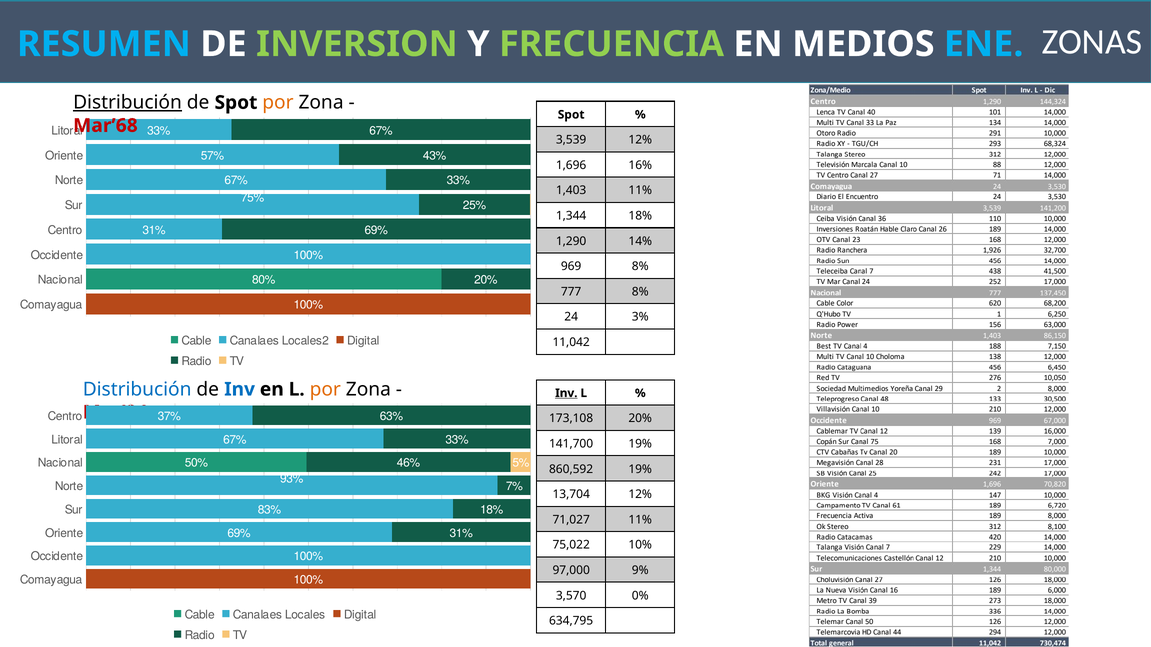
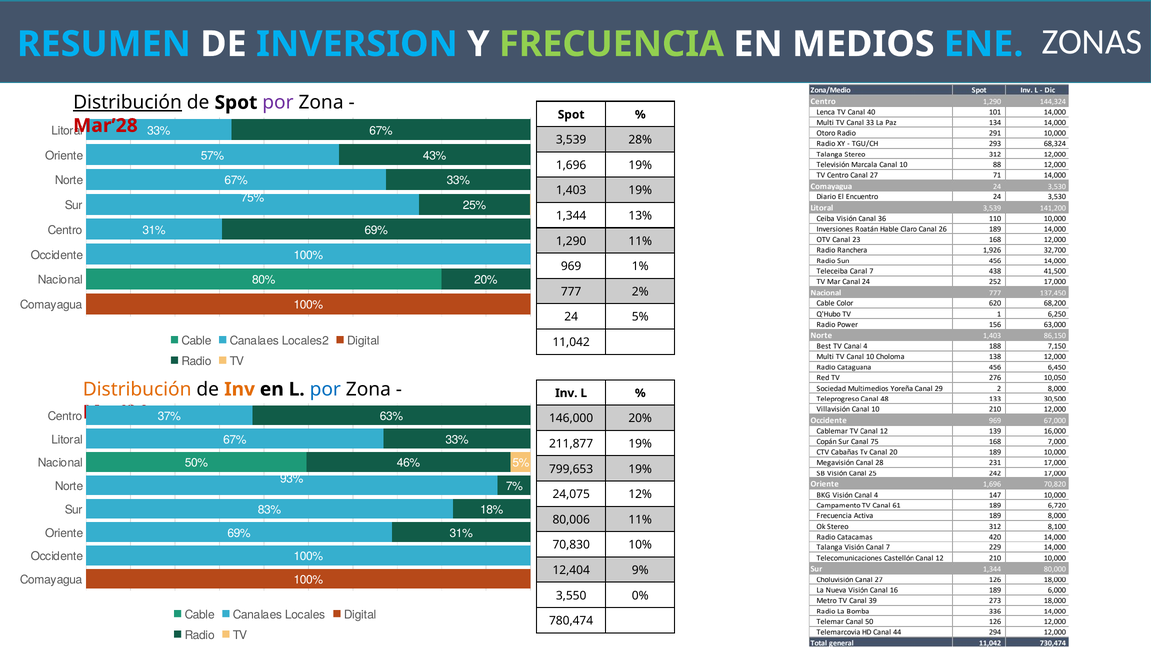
INVERSION colour: light green -> light blue (357, 44)
por colour: orange -> purple (278, 103)
Mar’68: Mar’68 -> Mar’28 (105, 126)
3,539 12%: 12% -> 28% (640, 140)
1,696 16%: 16% -> 19% (640, 165)
1,403 11%: 11% -> 19% (640, 191)
1,344 18%: 18% -> 13% (640, 216)
1,290 14%: 14% -> 11% (640, 241)
969 8%: 8% -> 1% (640, 267)
777 8%: 8% -> 2% (640, 292)
24 3%: 3% -> 5% (640, 317)
Distribución colour: blue -> orange (137, 390)
Inv colour: blue -> orange (240, 390)
por colour: orange -> blue (325, 390)
Inv underline: present -> none (566, 393)
173,108: 173,108 -> 146,000 (571, 419)
141,700: 141,700 -> 211,877 (571, 444)
860,592: 860,592 -> 799,653 (571, 469)
13,704: 13,704 -> 24,075 (571, 495)
71,027: 71,027 -> 80,006 (571, 520)
75,022: 75,022 -> 70,830 (571, 545)
97,000: 97,000 -> 12,404 (571, 571)
3,570: 3,570 -> 3,550 (571, 596)
634,795: 634,795 -> 780,474 (571, 621)
